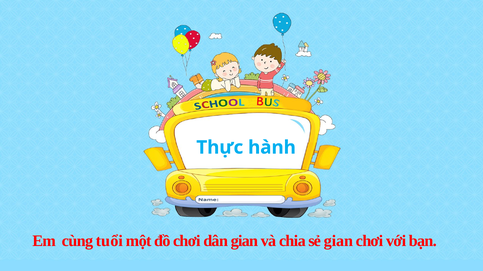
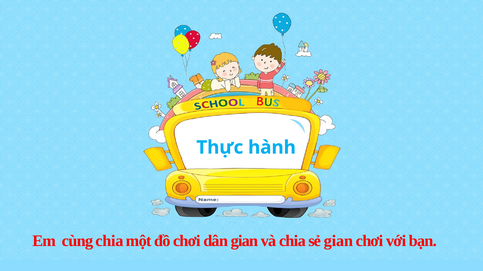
cùng tuổi: tuổi -> chia (110, 241)
